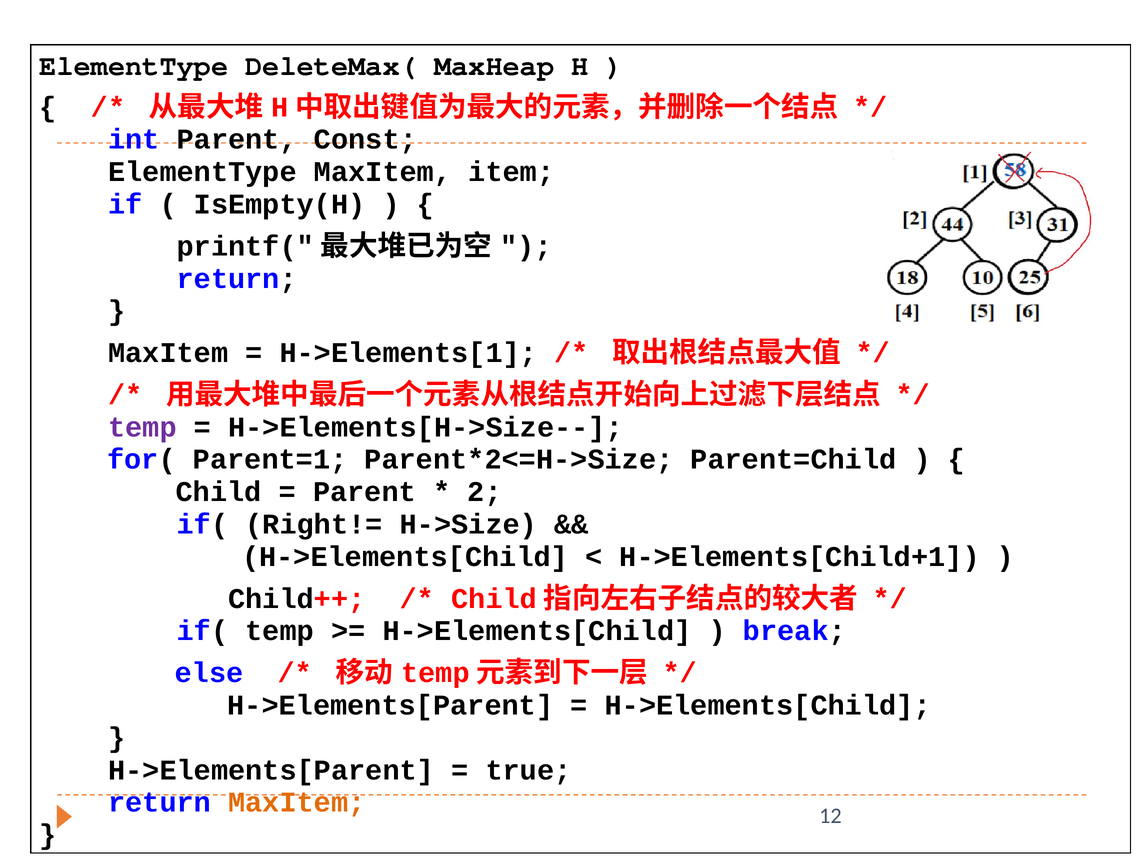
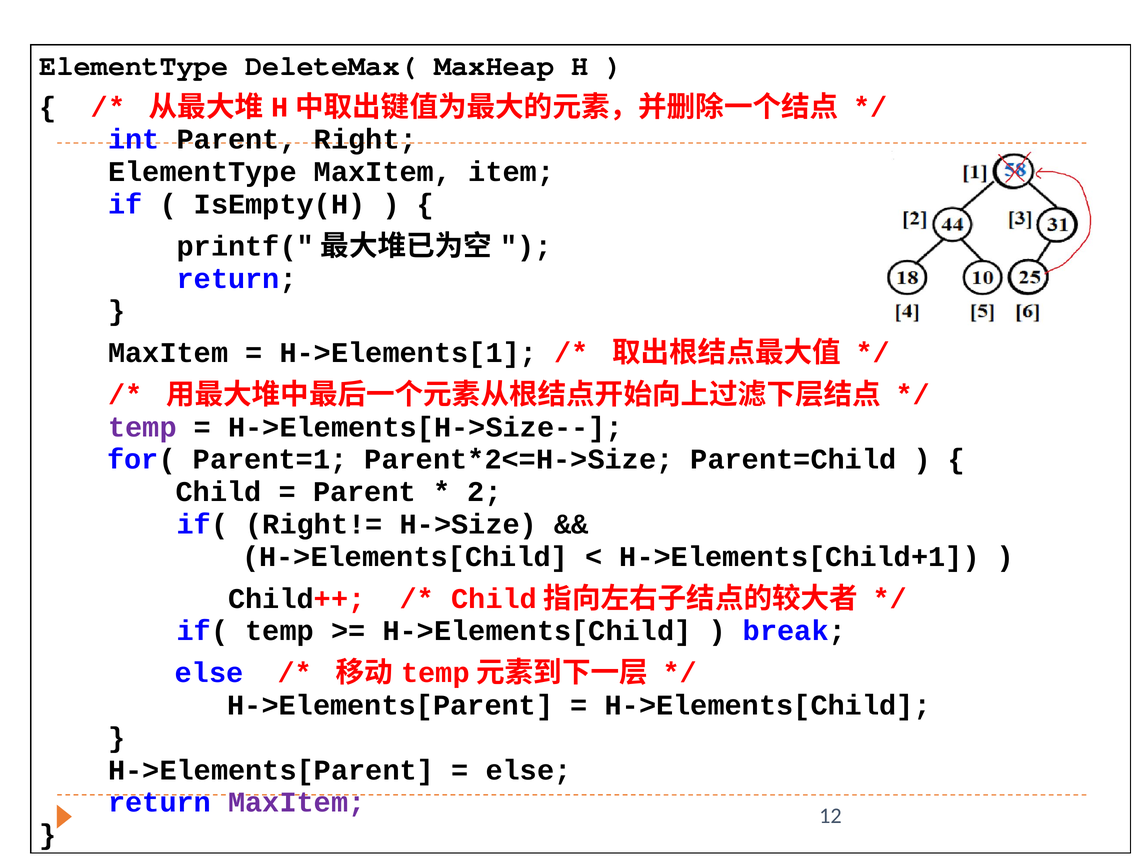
Const: Const -> Right (365, 140)
true: true -> else (528, 770)
MaxItem colour: orange -> purple (297, 802)
